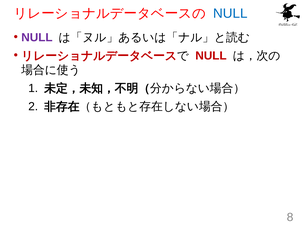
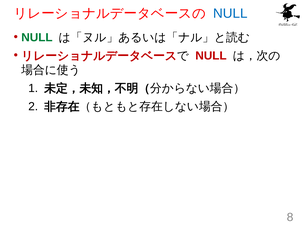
NULL colour: purple -> green (37, 37)
